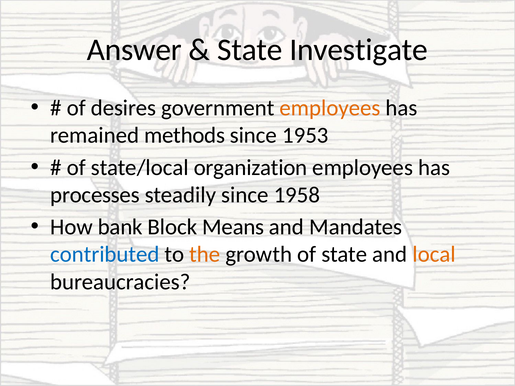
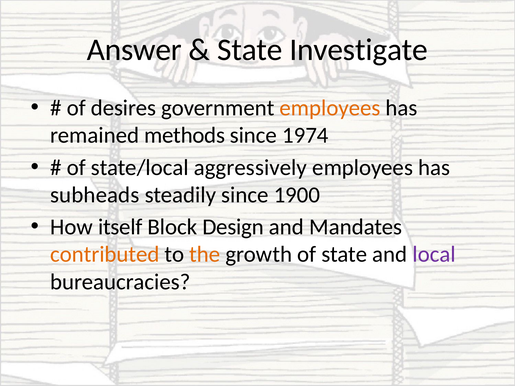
1953: 1953 -> 1974 (305, 136)
organization: organization -> aggressively (250, 168)
processes: processes -> subheads (95, 195)
1958: 1958 -> 1900 (297, 195)
bank: bank -> itself (120, 227)
Means: Means -> Design (233, 227)
contributed colour: blue -> orange (105, 255)
local colour: orange -> purple (434, 255)
